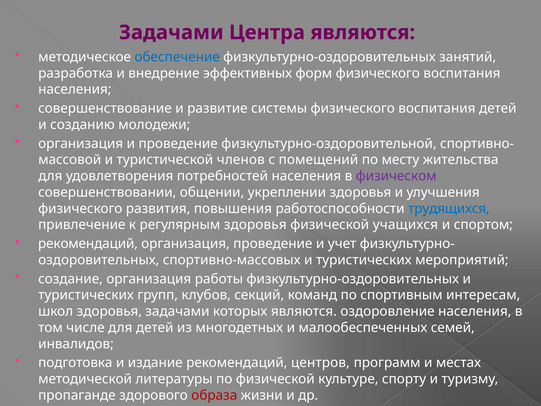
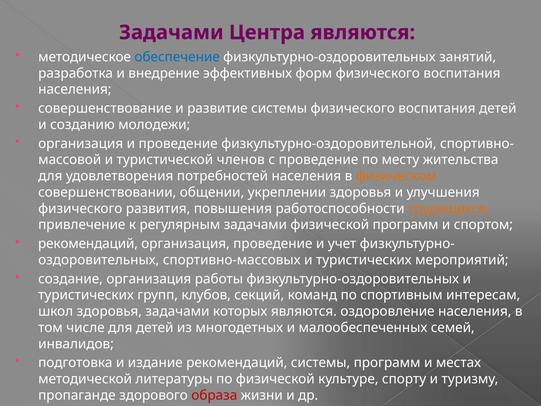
с помещений: помещений -> проведение (318, 160)
физическом colour: purple -> orange (396, 176)
трудящихся colour: blue -> orange (449, 208)
регулярным здоровья: здоровья -> задачами (255, 225)
физической учащихся: учащихся -> программ (406, 225)
рекомендаций центров: центров -> системы (320, 363)
